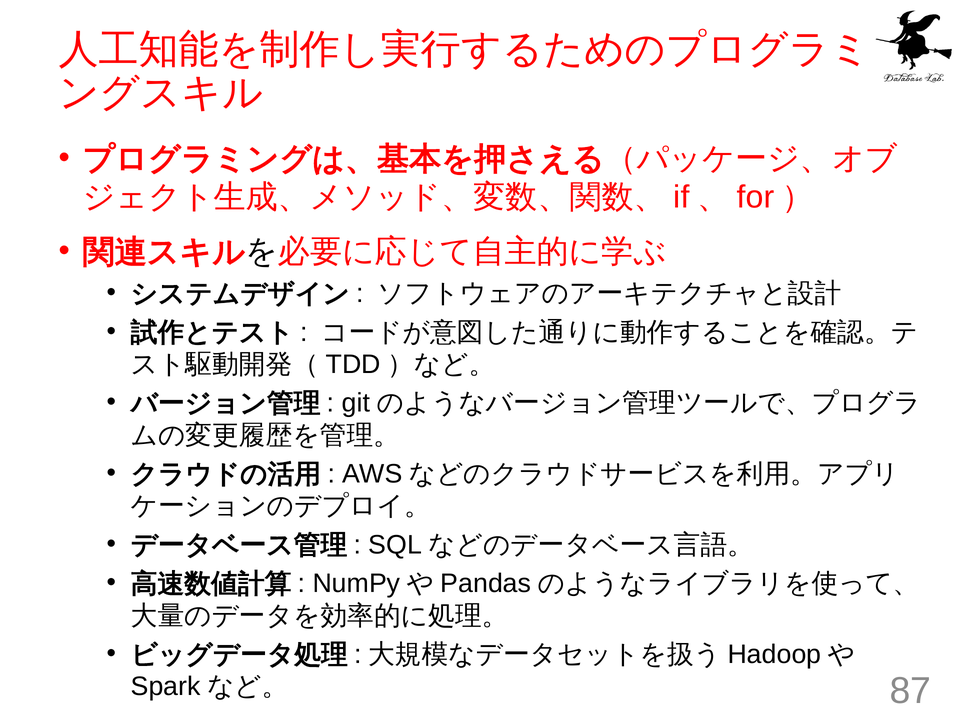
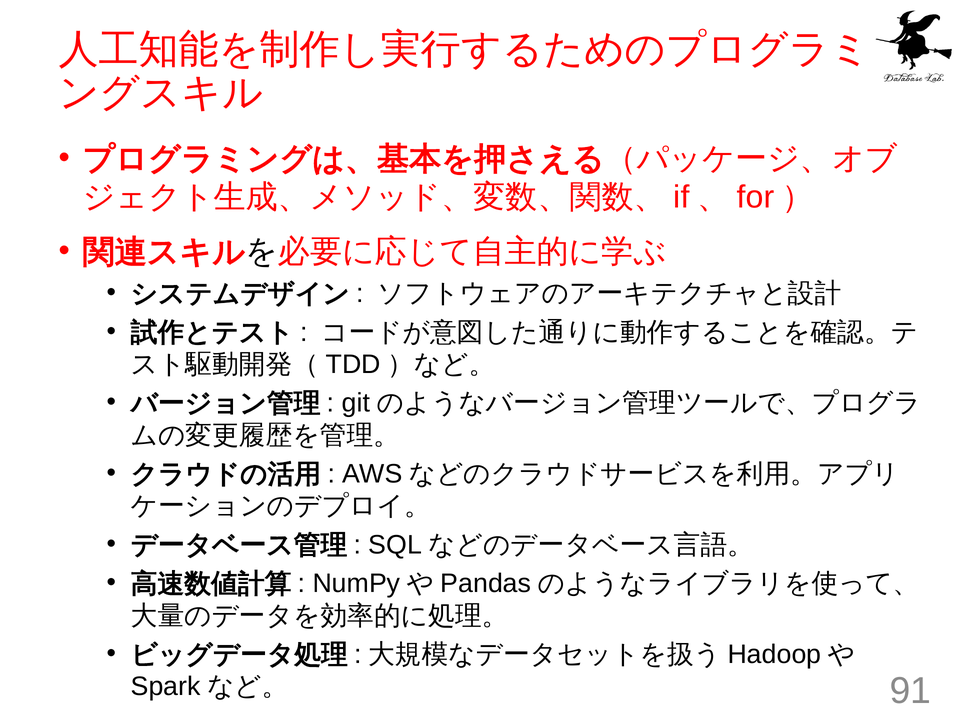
87: 87 -> 91 (910, 691)
